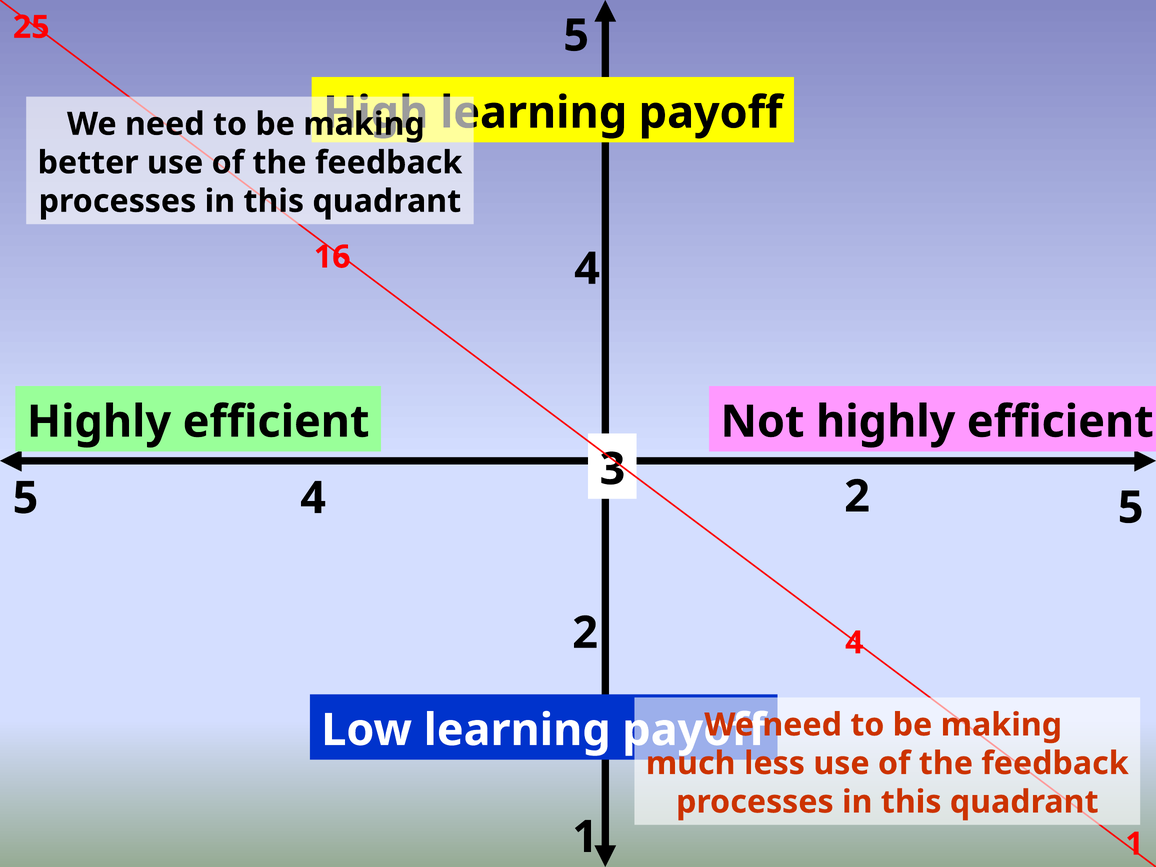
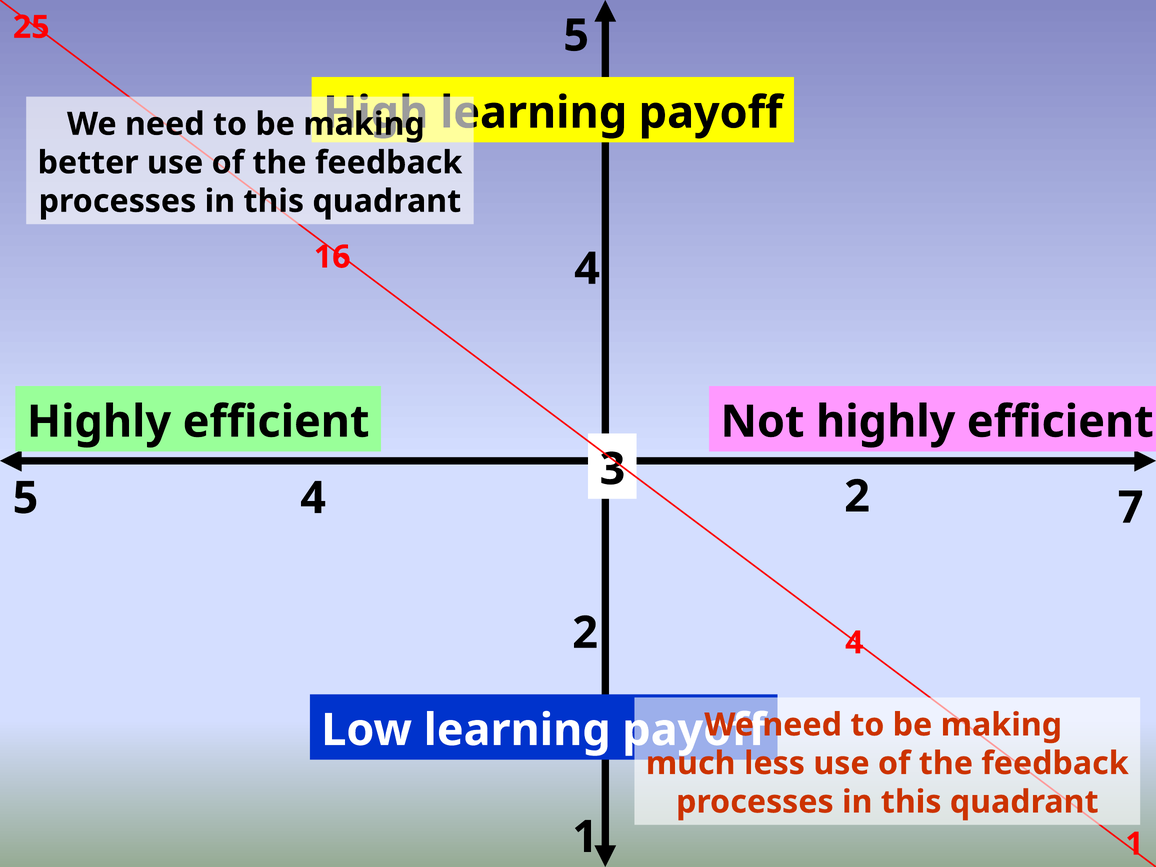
5: 5 -> 7 (1131, 508)
